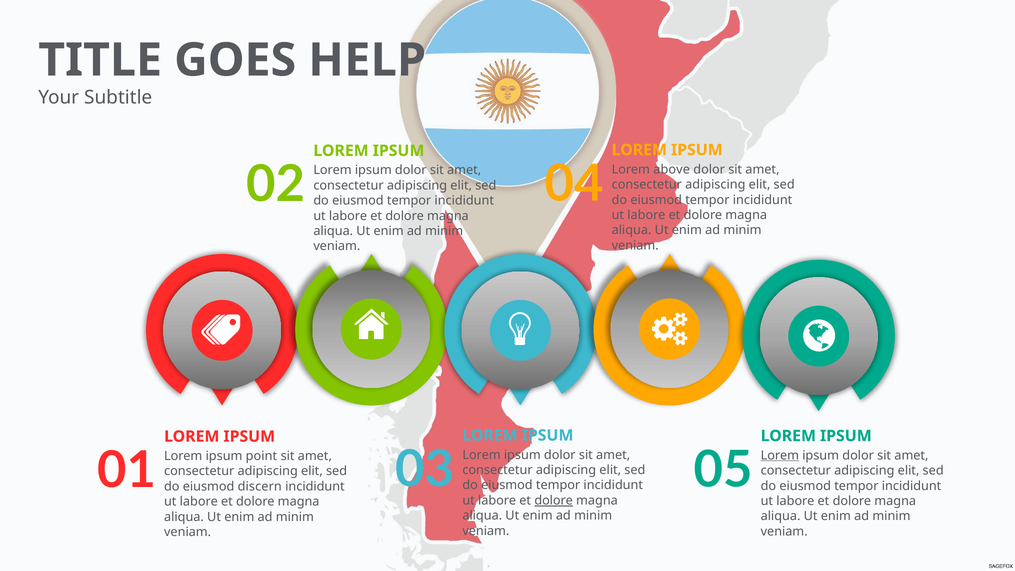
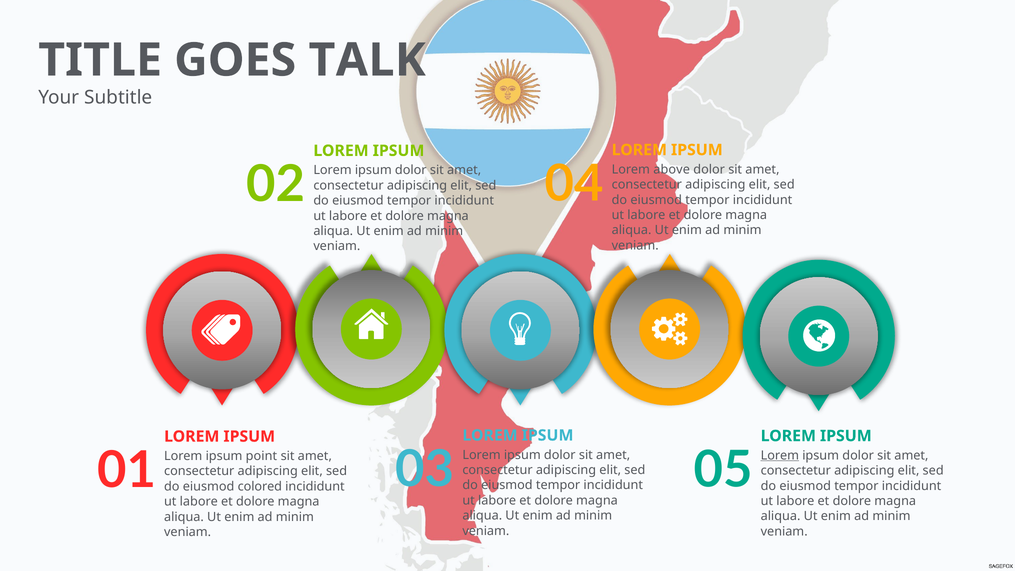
HELP: HELP -> TALK (367, 60)
discern: discern -> colored (260, 486)
dolore underline: present -> none (554, 500)
